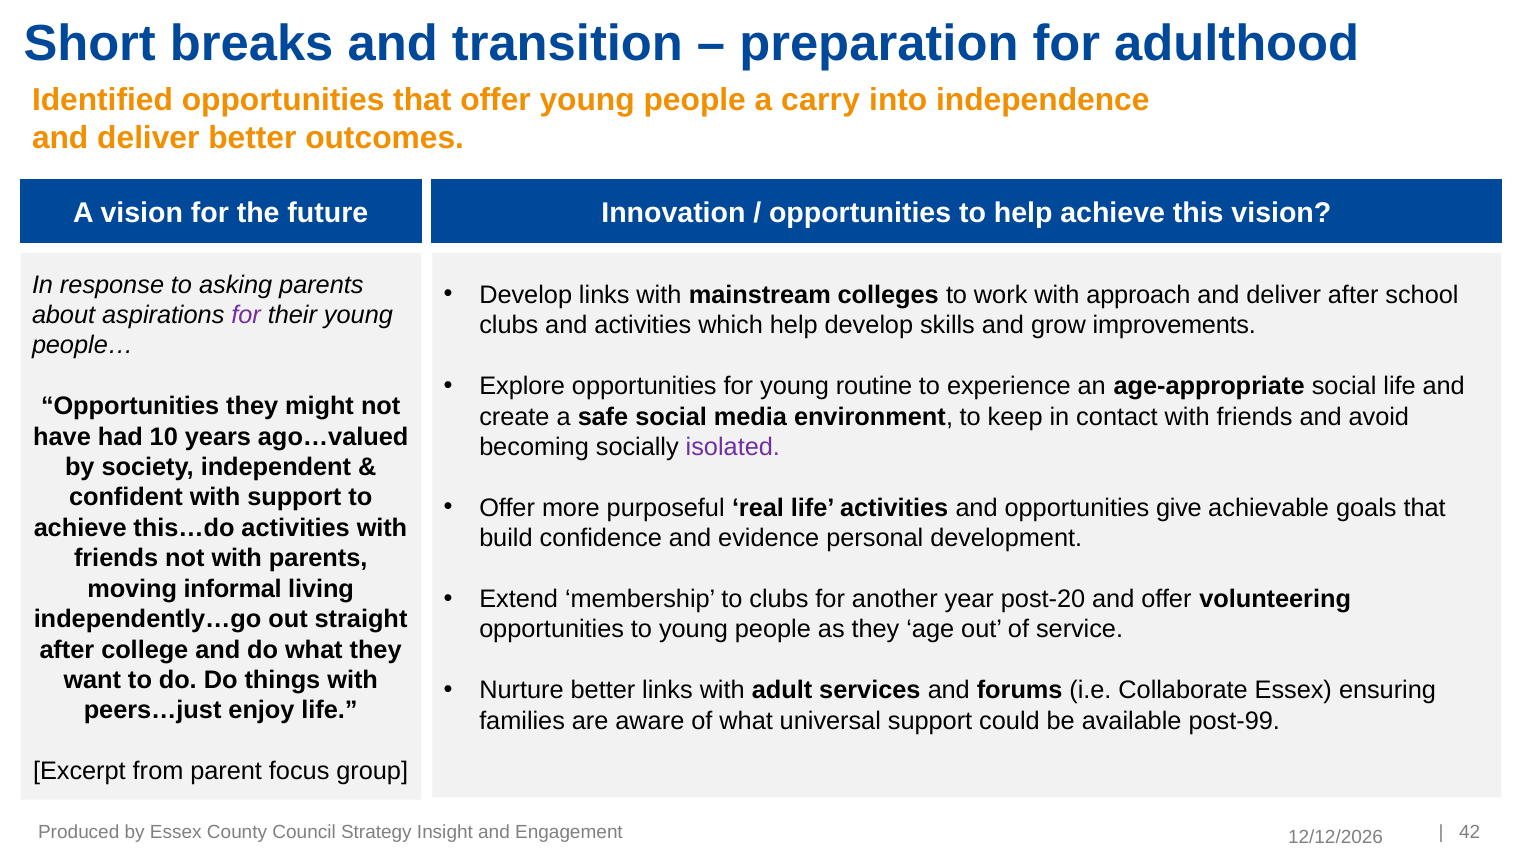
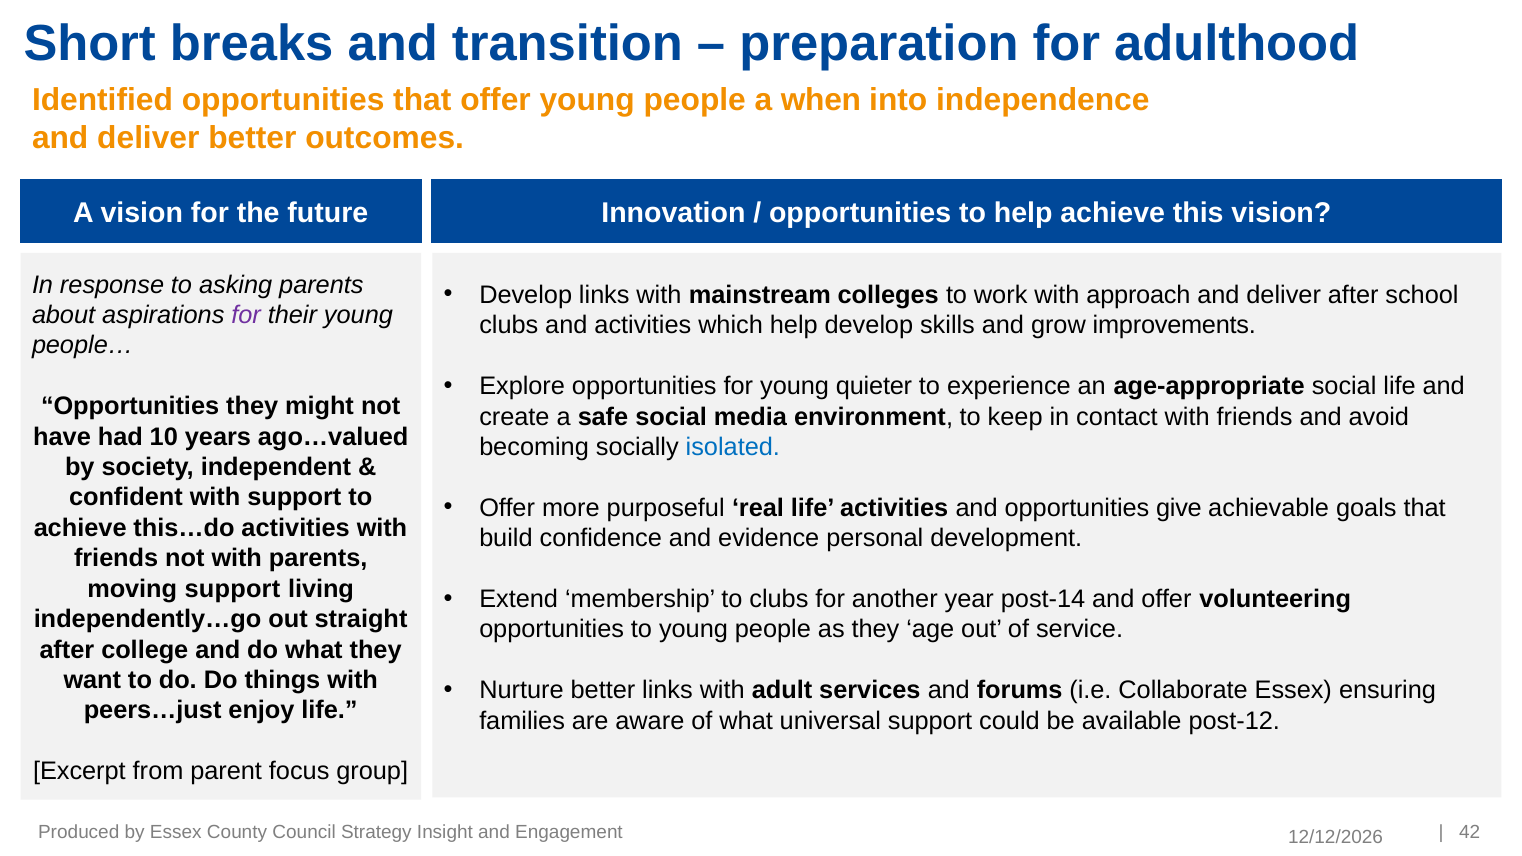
carry: carry -> when (821, 100)
routine: routine -> quieter (874, 386)
isolated colour: purple -> blue (733, 447)
moving informal: informal -> support (232, 589)
post-20: post-20 -> post-14 (1043, 599)
post-99: post-99 -> post-12 (1234, 721)
